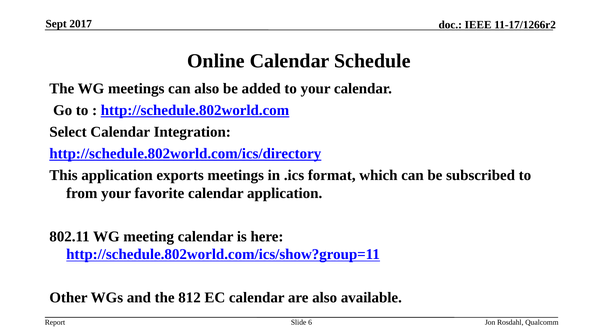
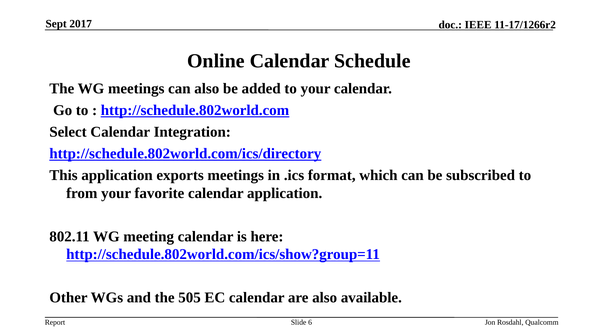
812: 812 -> 505 (190, 298)
